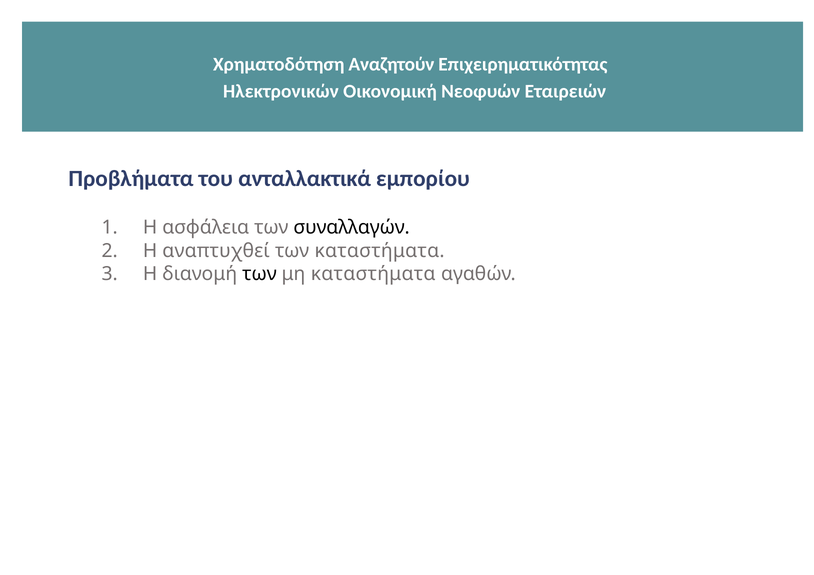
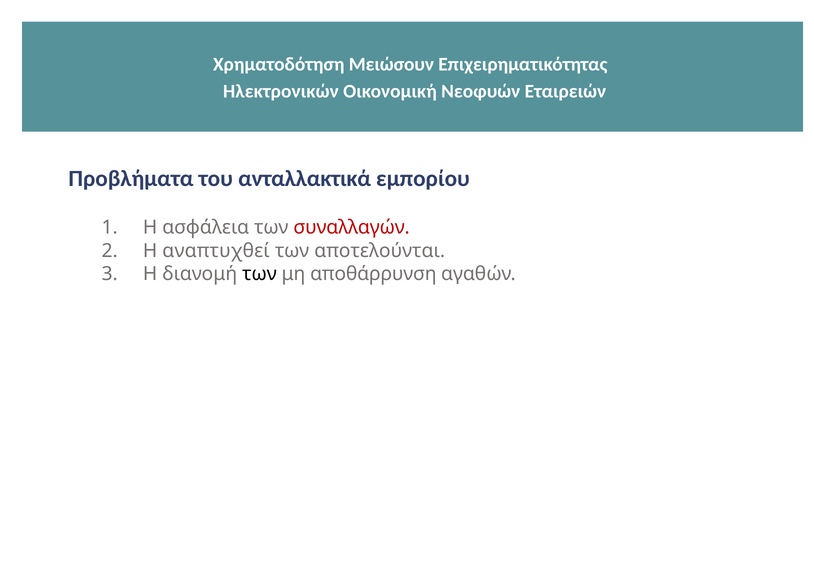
Αναζητούν: Αναζητούν -> Μειώσουν (391, 65)
συναλλαγών colour: black -> red (352, 228)
των καταστήματα: καταστήματα -> αποτελούνται (380, 251)
μη καταστήματα: καταστήματα -> αποθάρρυνση (373, 274)
